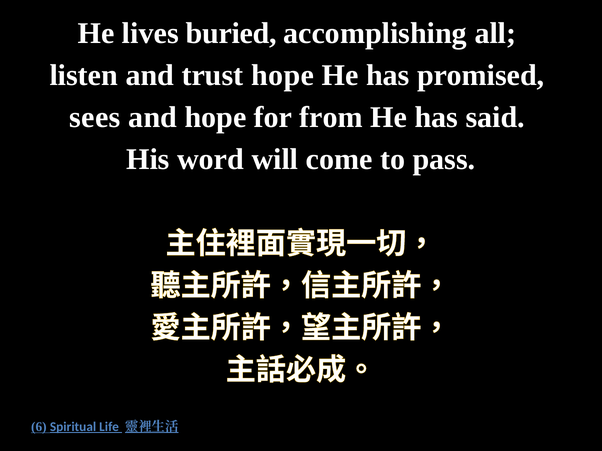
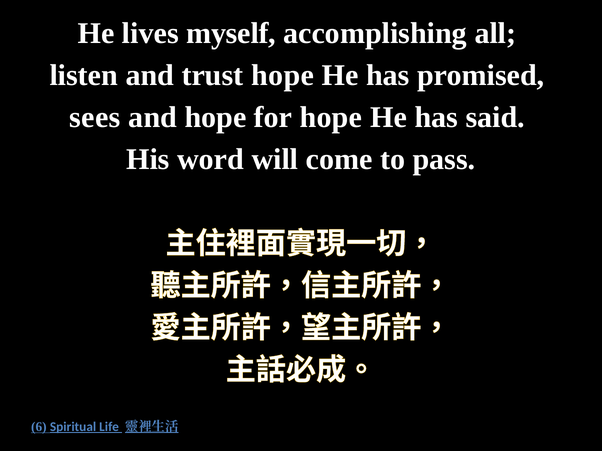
buried: buried -> myself (231, 33)
for from: from -> hope (331, 117)
